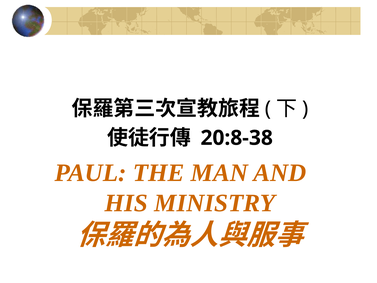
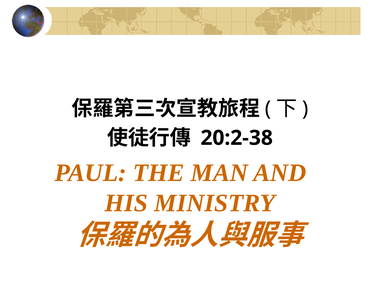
20:8-38: 20:8-38 -> 20:2-38 (237, 138)
